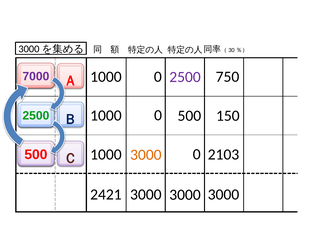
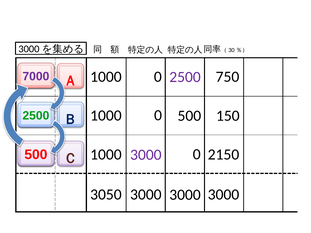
2103: 2103 -> 2150 (223, 155)
3000 colour: orange -> purple (146, 155)
2421: 2421 -> 3050 (106, 195)
